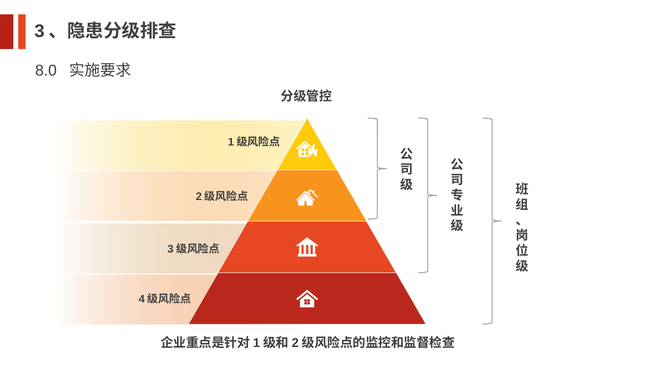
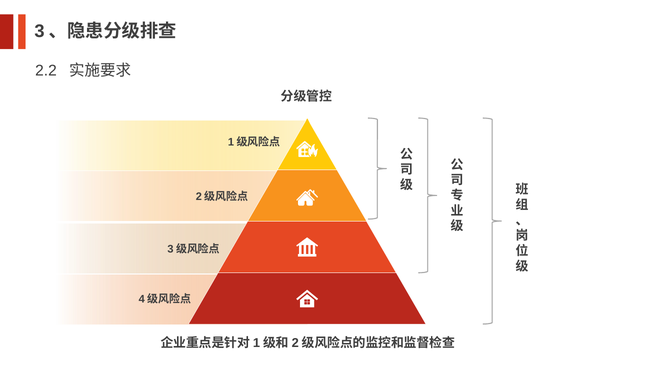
8.0: 8.0 -> 2.2 (46, 71)
